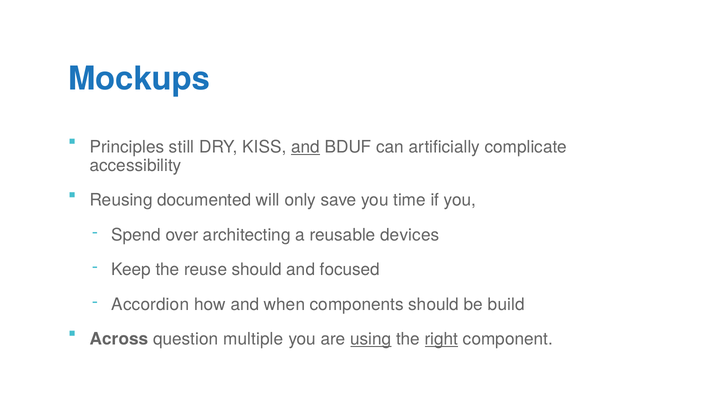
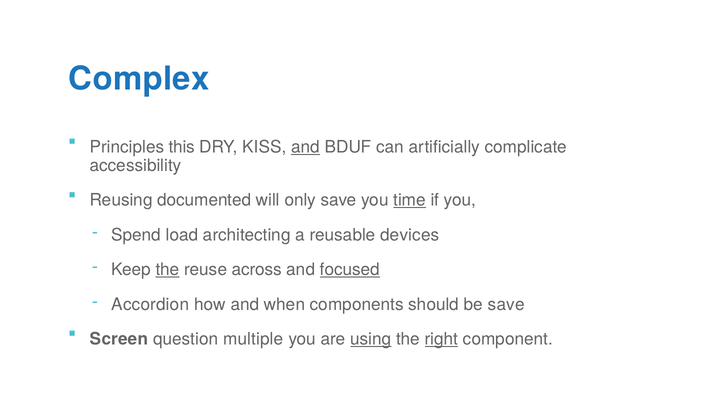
Mockups: Mockups -> Complex (139, 79)
still: still -> this (182, 147)
time underline: none -> present (410, 200)
over: over -> load (182, 235)
the underline: none -> present (168, 270)
reuse should: should -> across (257, 270)
focused underline: none -> present (350, 270)
be build: build -> save (506, 304)
Across: Across -> Screen (119, 339)
